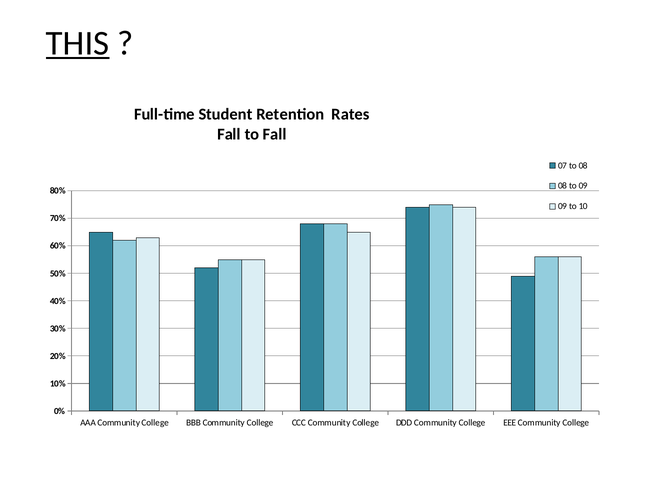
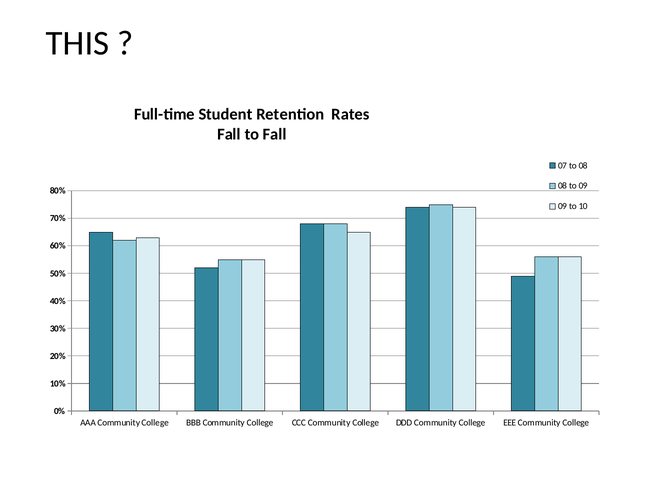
THIS underline: present -> none (78, 43)
